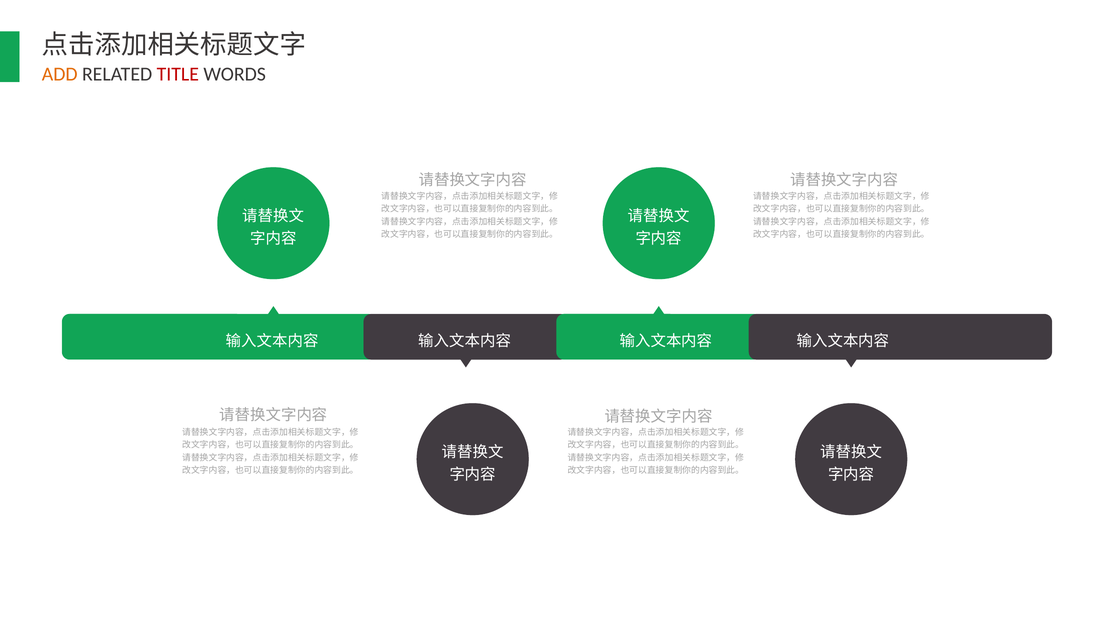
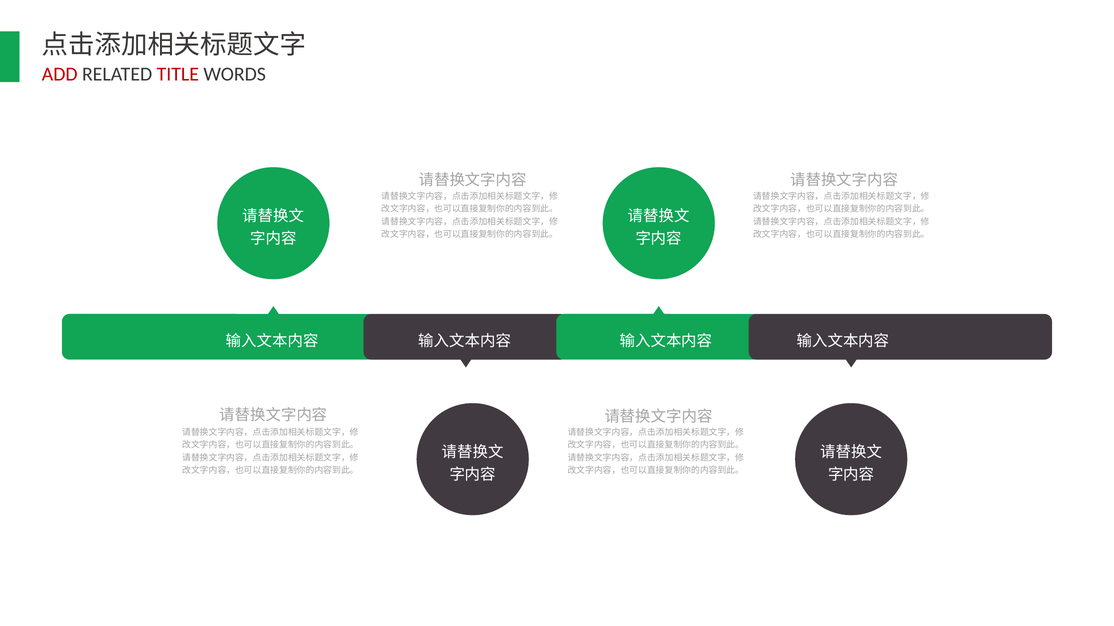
ADD colour: orange -> red (60, 74)
